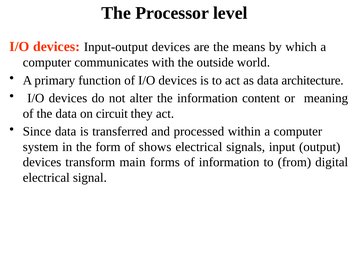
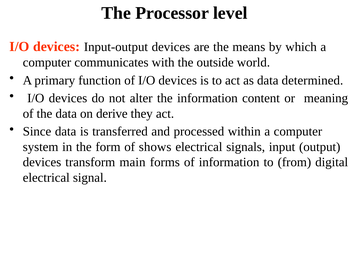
architecture: architecture -> determined (312, 80)
circuit: circuit -> derive (112, 114)
